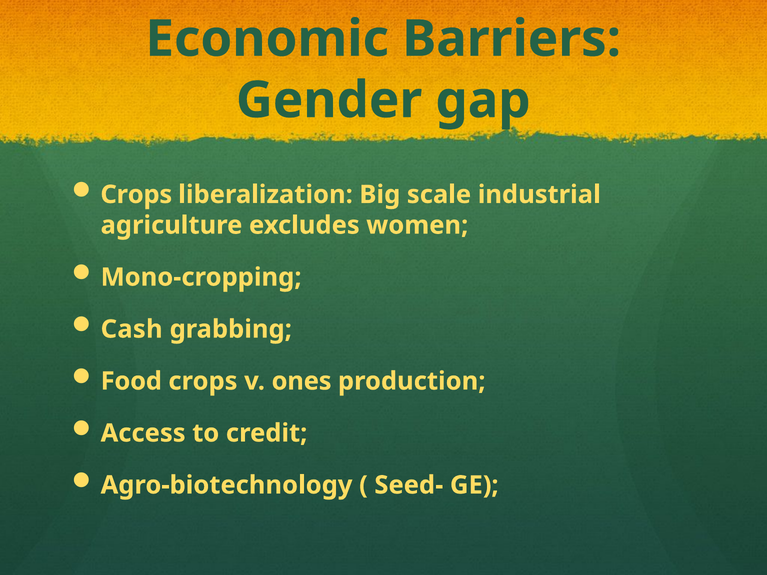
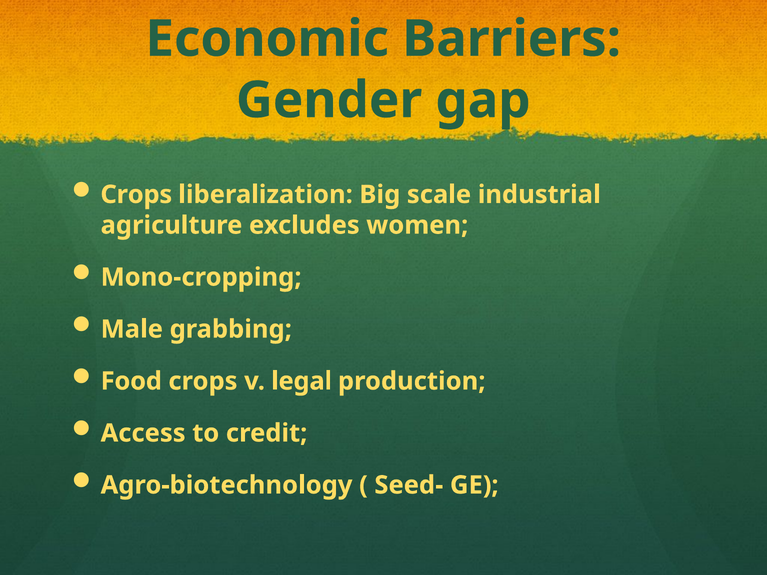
Cash: Cash -> Male (132, 329)
ones: ones -> legal (302, 381)
